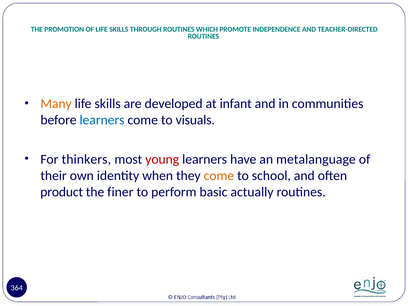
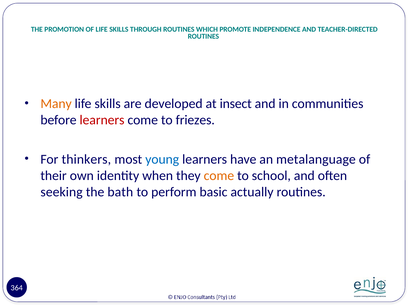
infant: infant -> insect (236, 104)
learners colour: blue -> red (102, 120)
visuals: visuals -> friezes (195, 120)
young colour: red -> blue (162, 159)
product: product -> seeking (62, 192)
finer: finer -> bath (120, 192)
